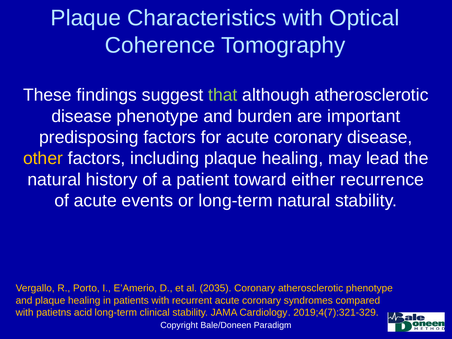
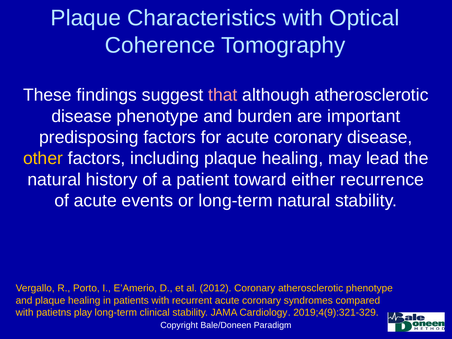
that colour: light green -> pink (223, 95)
2035: 2035 -> 2012 (216, 288)
acid: acid -> play (83, 312)
2019;4(7):321-329: 2019;4(7):321-329 -> 2019;4(9):321-329 (336, 312)
